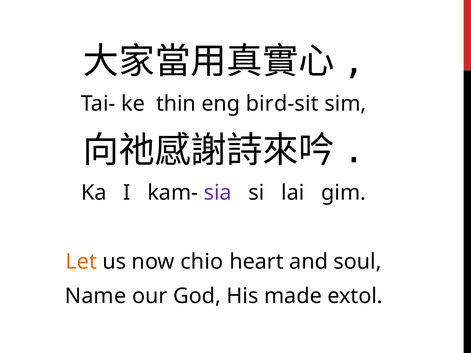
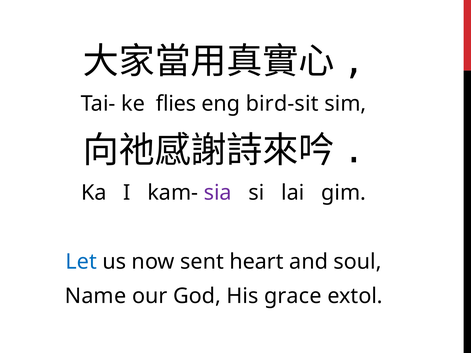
thin: thin -> flies (176, 104)
Let colour: orange -> blue (81, 262)
chio: chio -> sent (202, 262)
made: made -> grace (293, 296)
